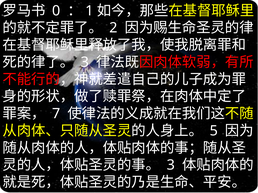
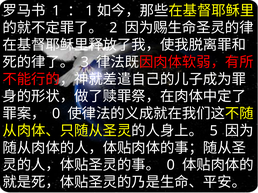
0: 0 -> 1 (56, 11)
7: 7 -> 0 (56, 114)
3: 3 -> 0 (171, 165)
